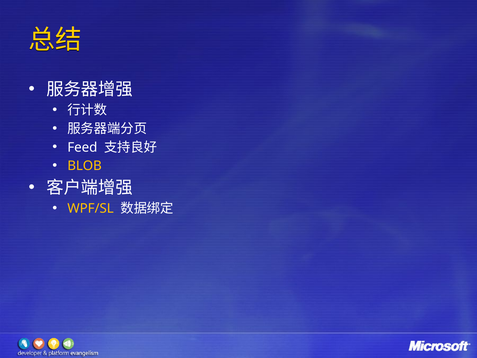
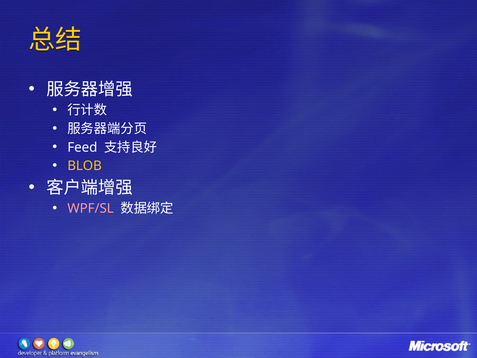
WPF/SL colour: yellow -> pink (91, 208)
